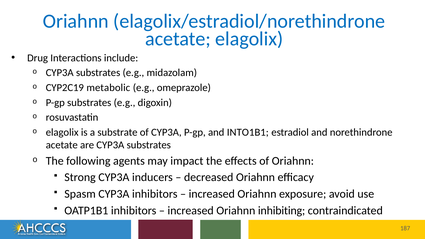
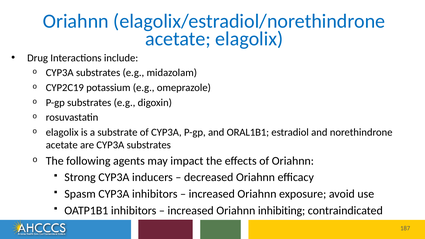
metabolic: metabolic -> potassium (108, 88)
INTO1B1: INTO1B1 -> ORAL1B1 (248, 132)
